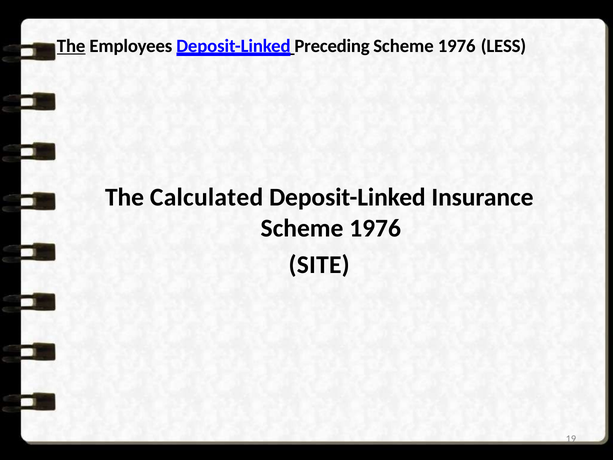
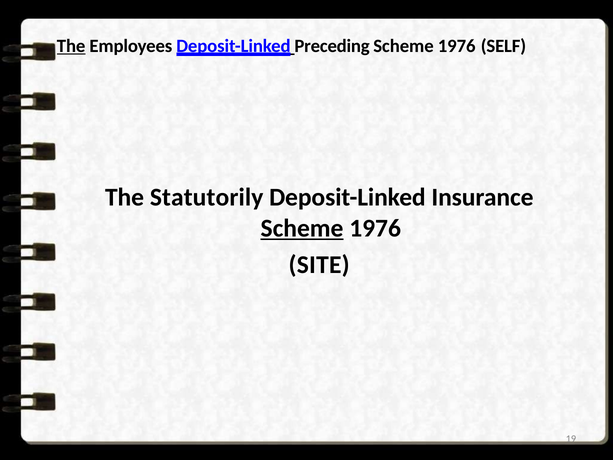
LESS: LESS -> SELF (503, 46)
Calculated: Calculated -> Statutorily (207, 197)
Scheme underline: none -> present (302, 228)
